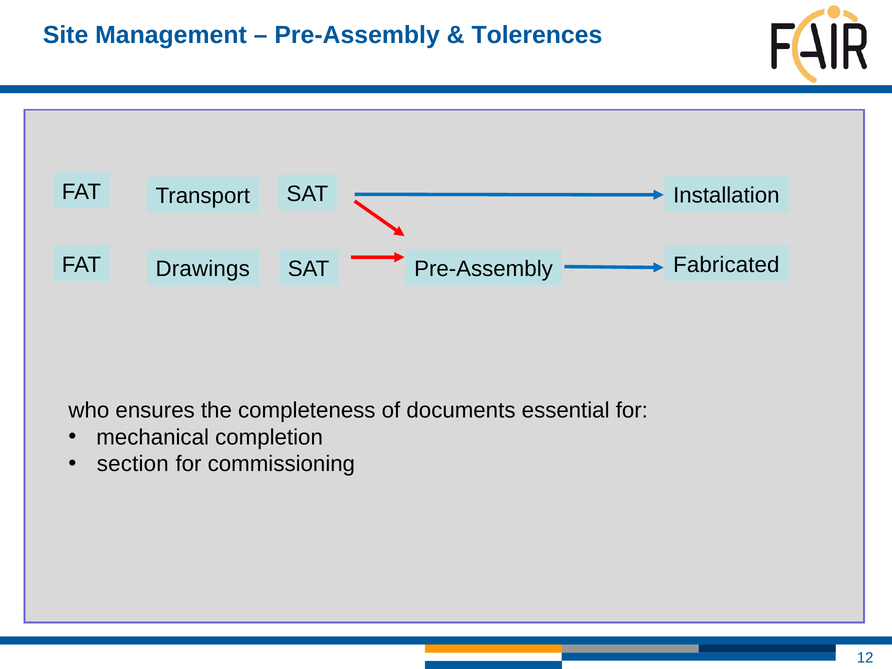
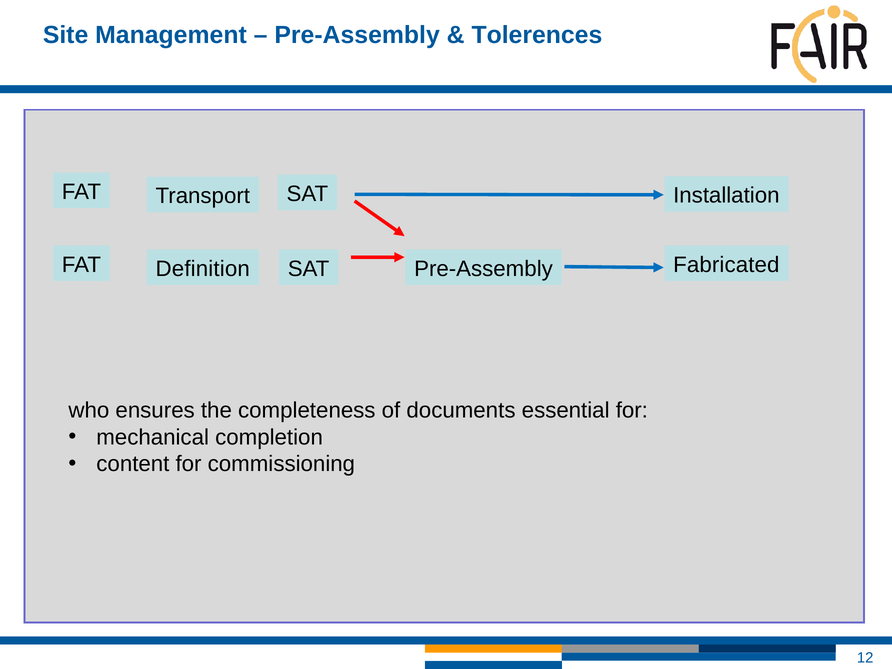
Drawings: Drawings -> Definition (203, 269)
section: section -> content (133, 464)
